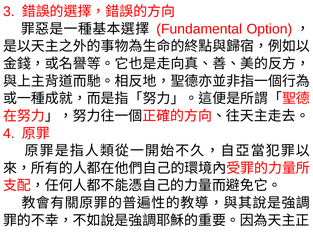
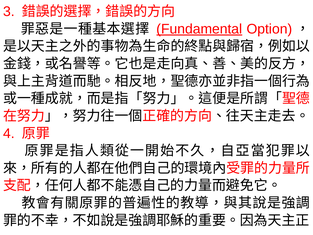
Fundamental underline: none -> present (199, 29)
